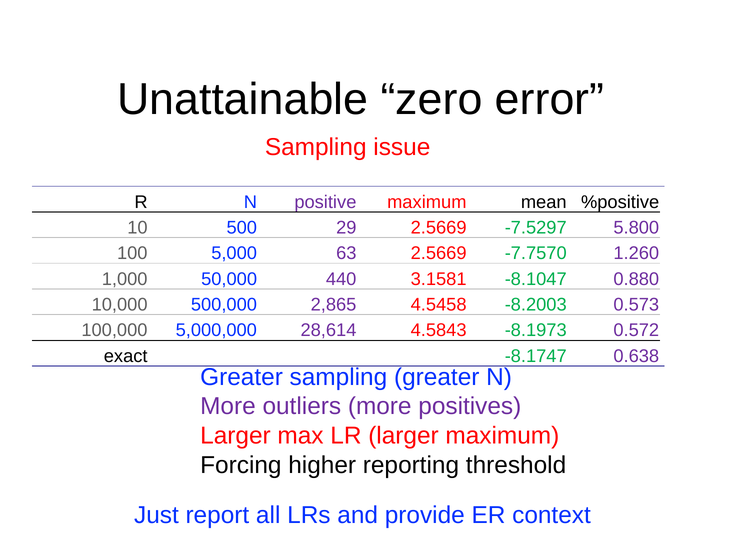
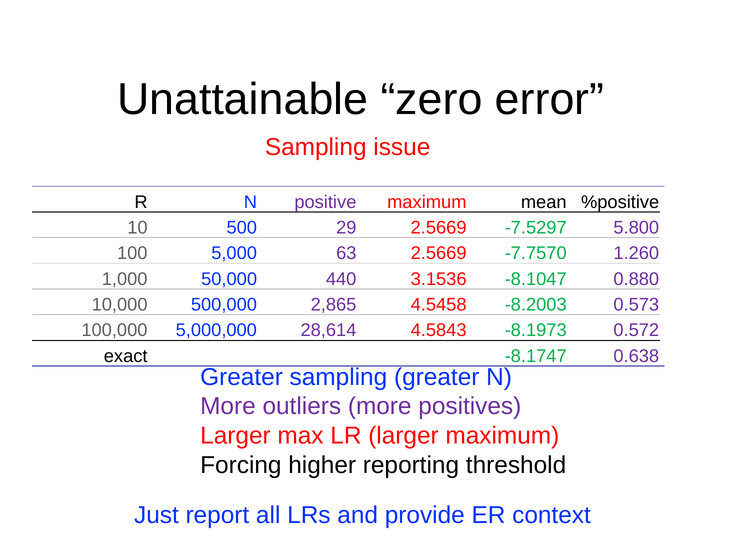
3.1581: 3.1581 -> 3.1536 (439, 279)
